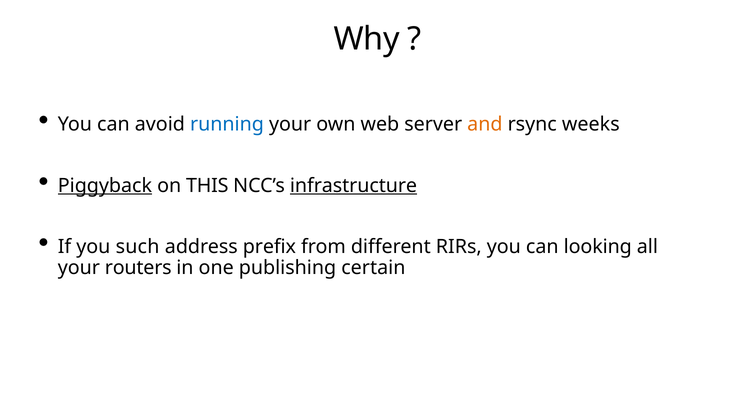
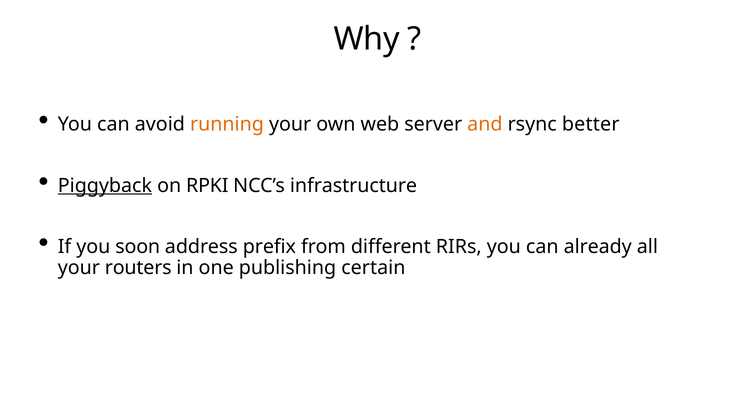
running colour: blue -> orange (227, 124)
weeks: weeks -> better (591, 124)
THIS: THIS -> RPKI (207, 185)
infrastructure underline: present -> none (354, 185)
such: such -> soon (138, 247)
looking: looking -> already (598, 247)
